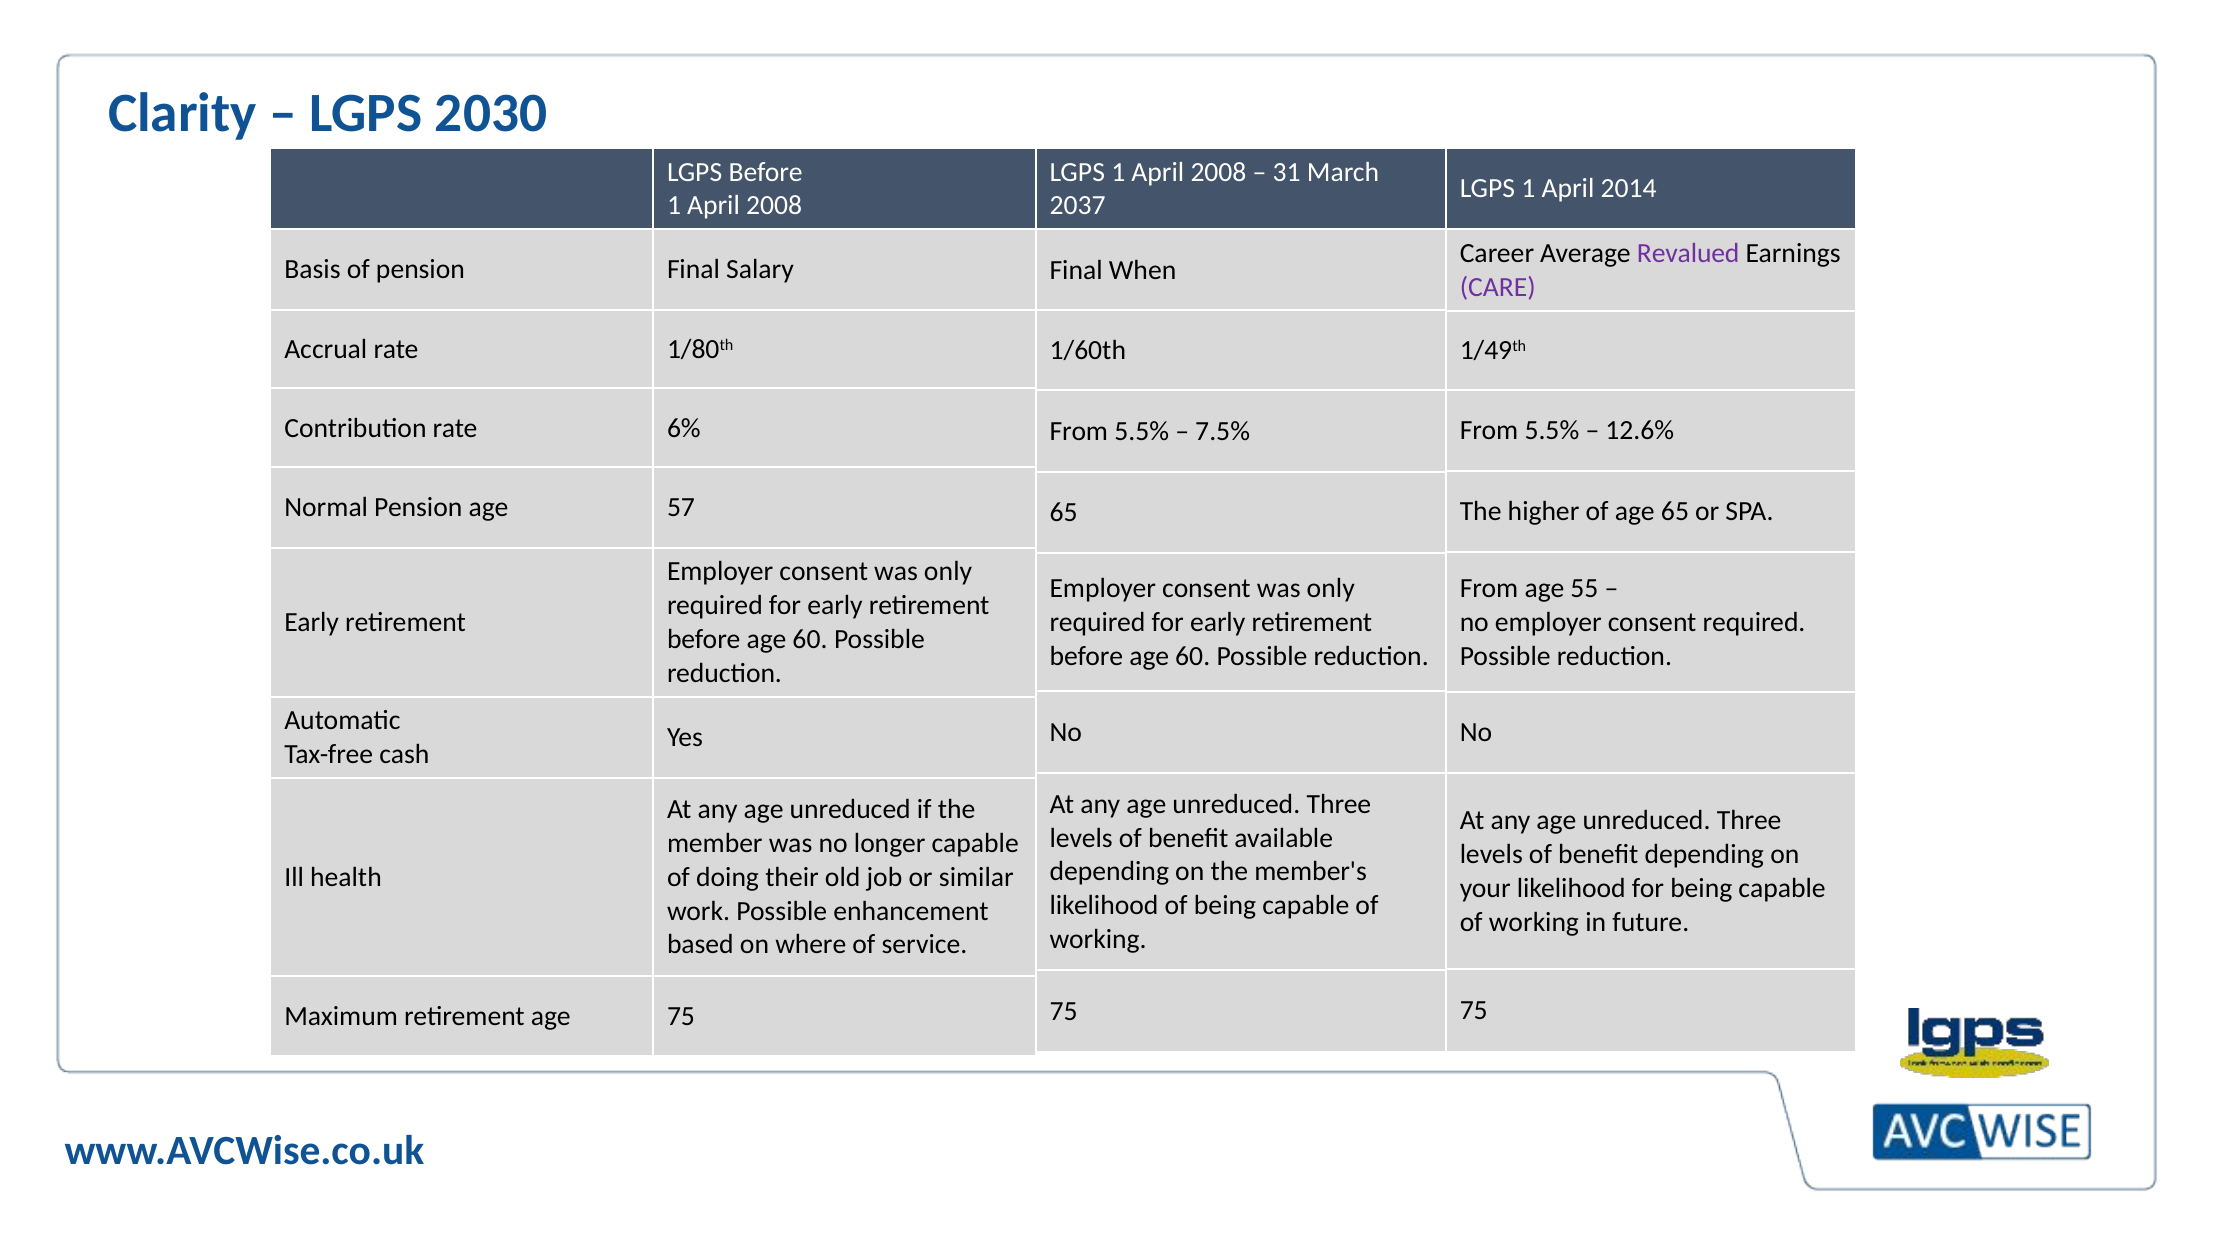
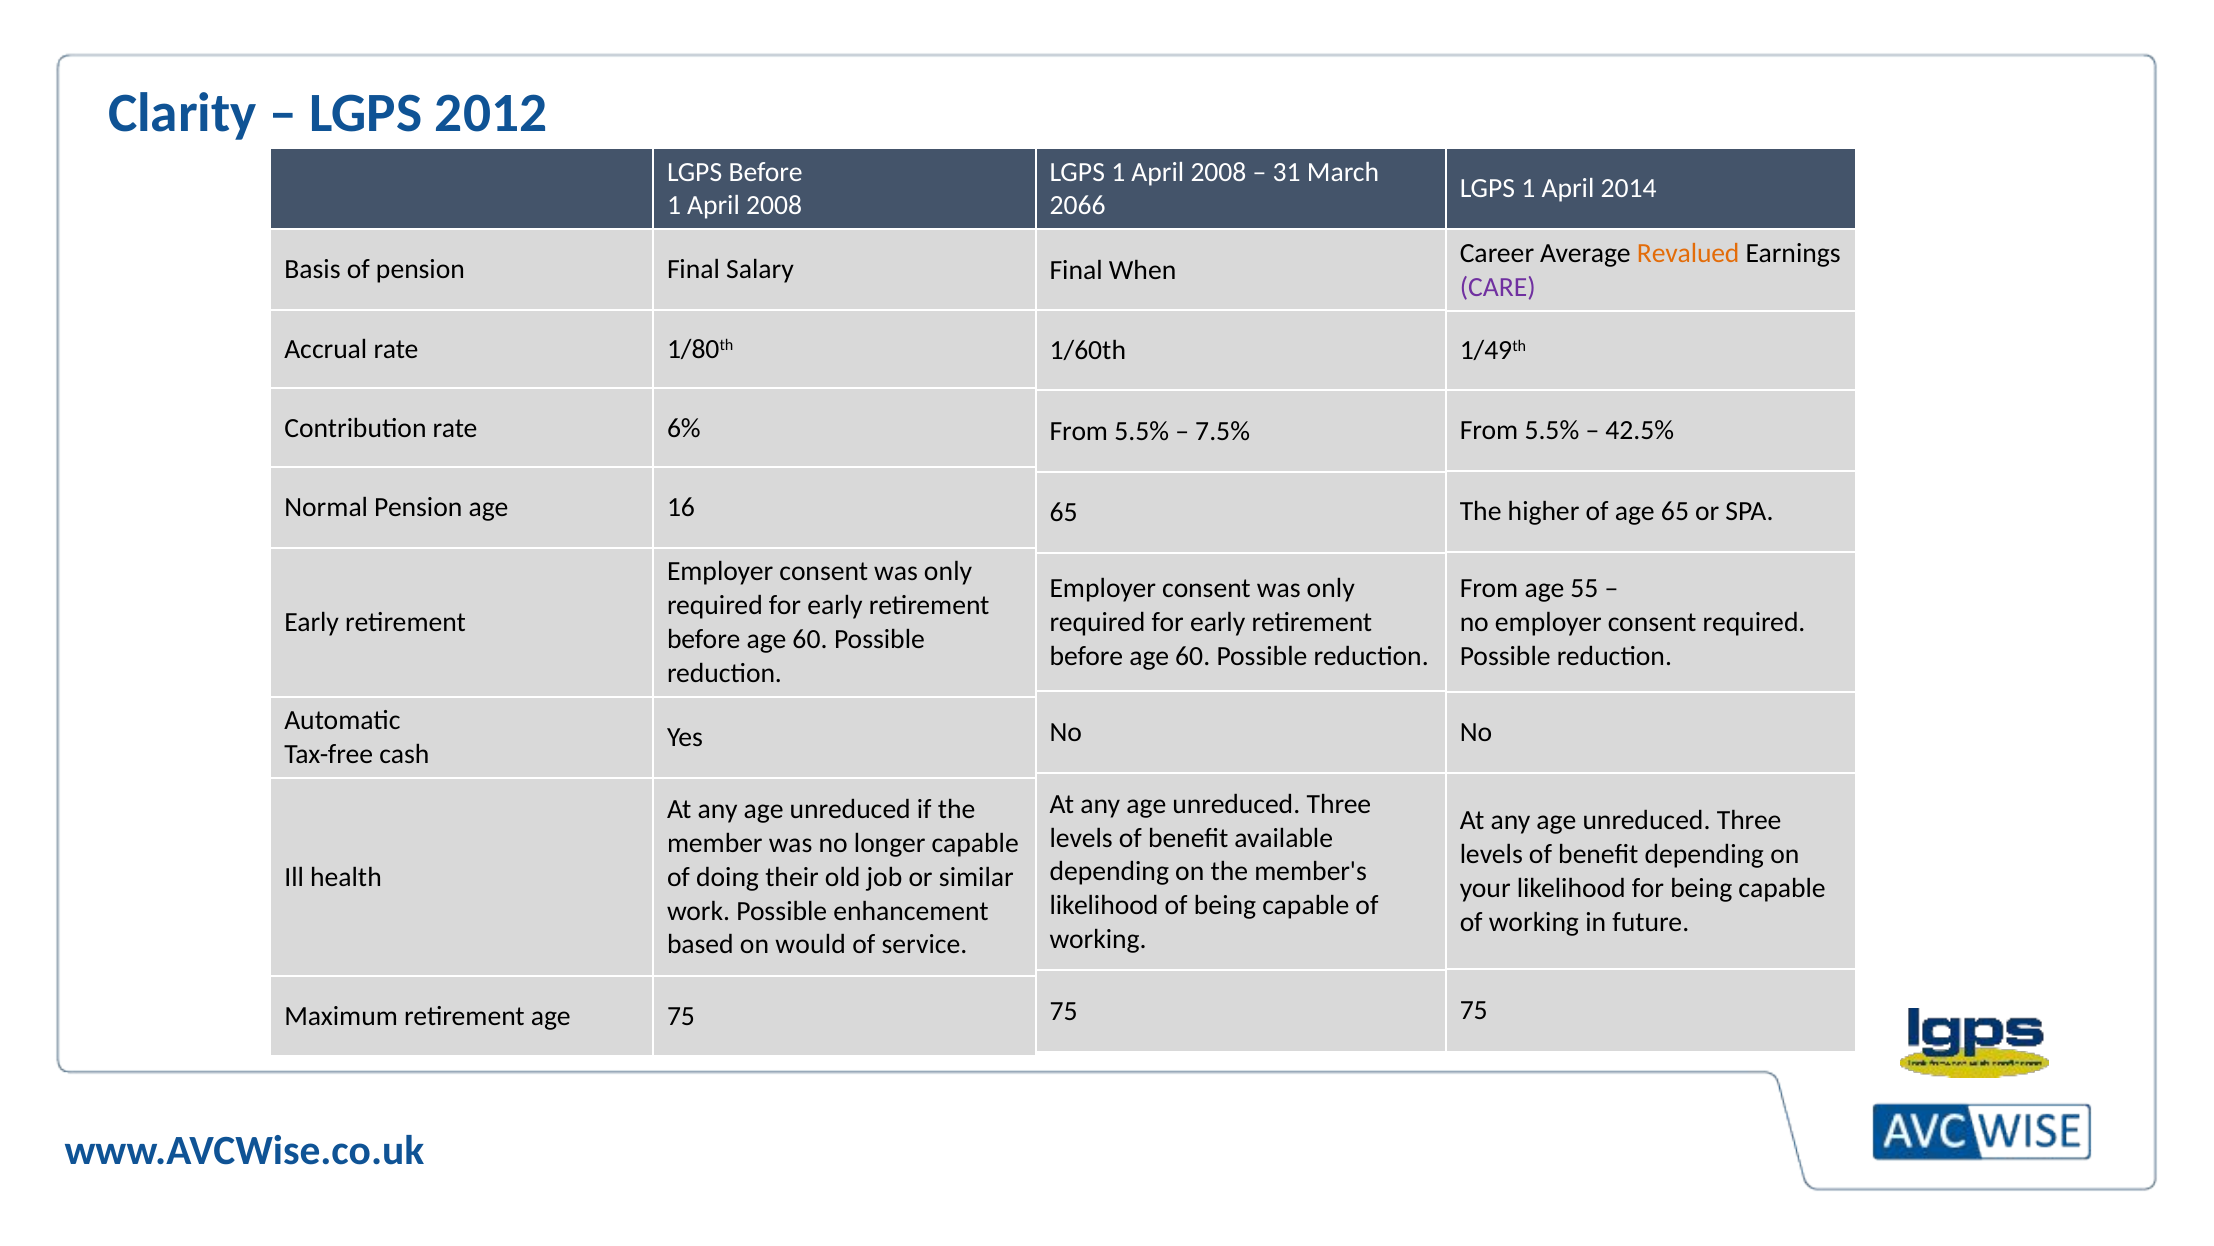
2030: 2030 -> 2012 (491, 113)
2037: 2037 -> 2066 (1078, 206)
Revalued colour: purple -> orange (1688, 253)
12.6%: 12.6% -> 42.5% (1640, 431)
57: 57 -> 16 (681, 507)
where: where -> would (811, 944)
